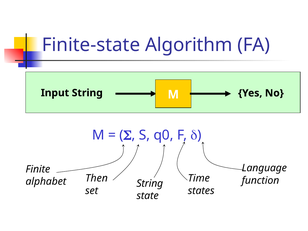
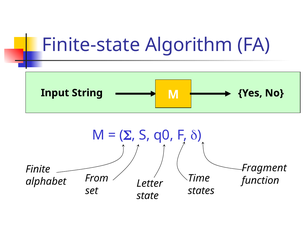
Language: Language -> Fragment (264, 168)
Then: Then -> From (97, 178)
String: String -> Letter (150, 183)
